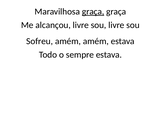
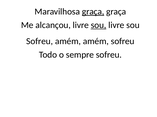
sou underline: none -> present (99, 25)
amém estava: estava -> sofreu (123, 41)
sempre estava: estava -> sofreu (109, 55)
